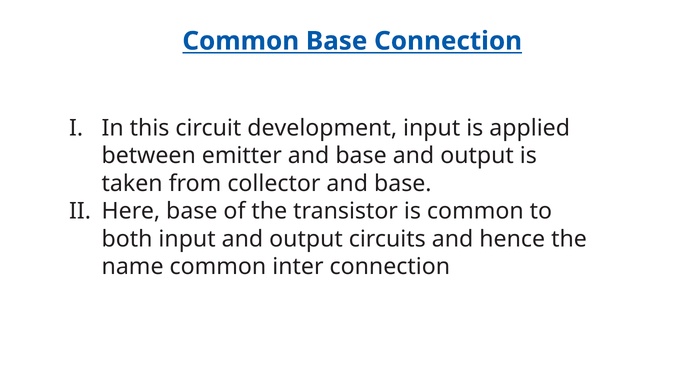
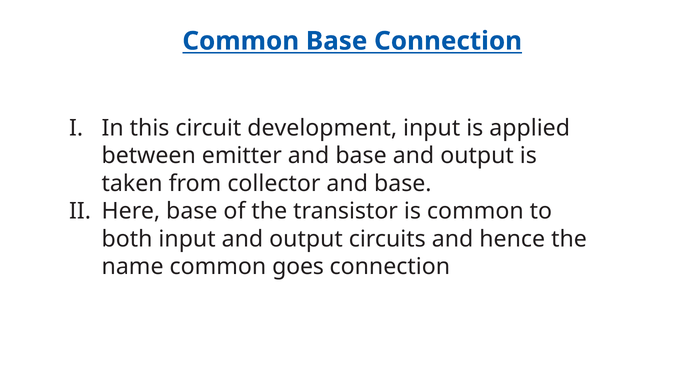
inter: inter -> goes (298, 267)
